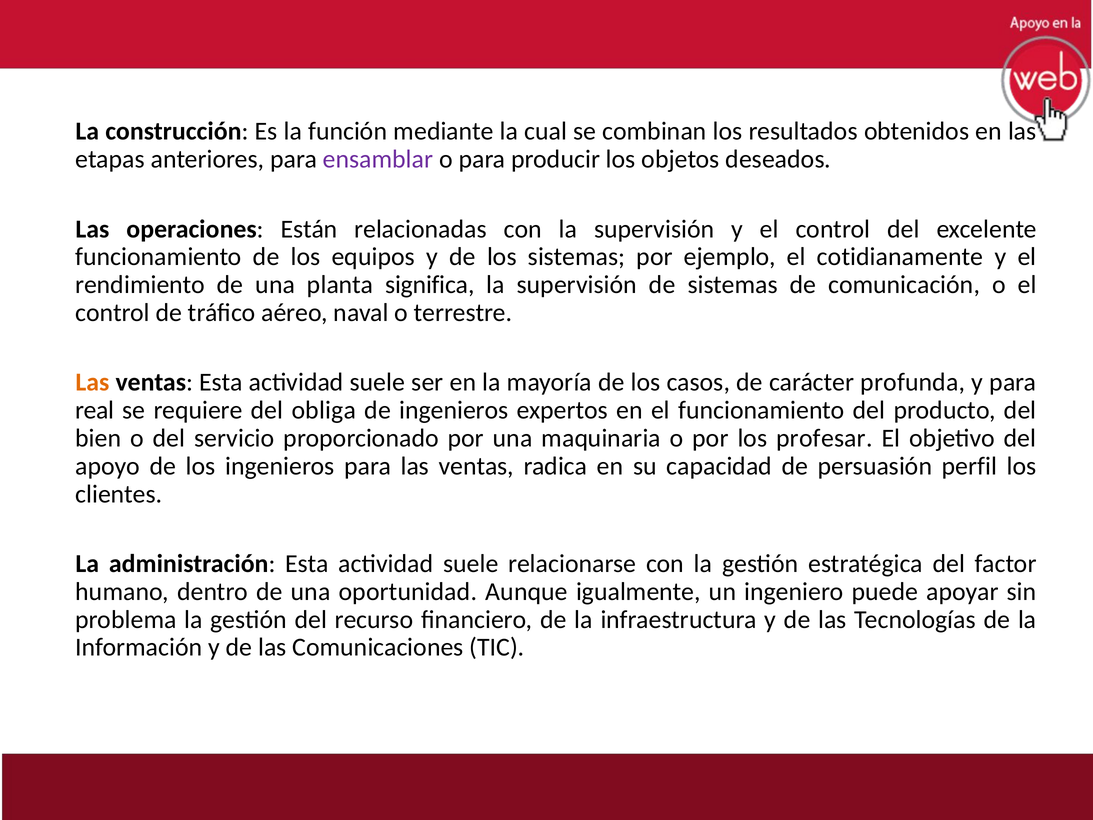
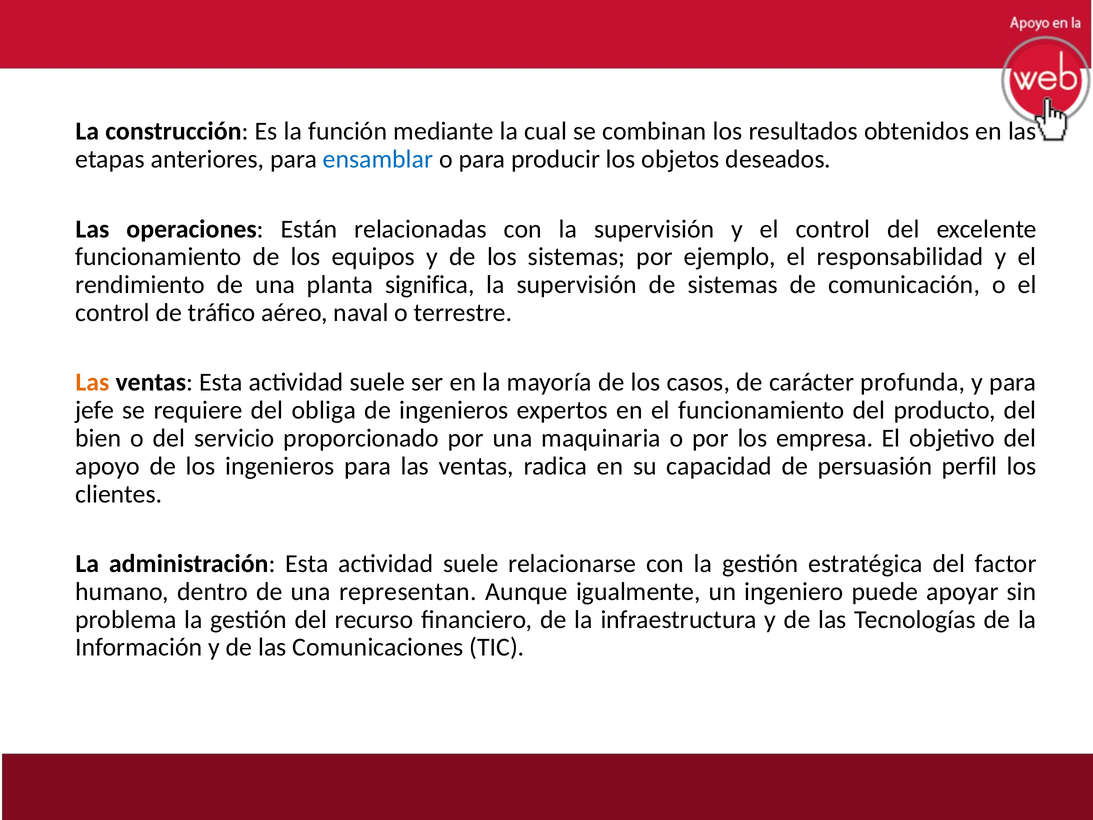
ensamblar colour: purple -> blue (378, 159)
cotidianamente: cotidianamente -> responsabilidad (900, 257)
real: real -> jefe (95, 410)
profesar: profesar -> empresa (825, 438)
oportunidad: oportunidad -> representan (408, 591)
